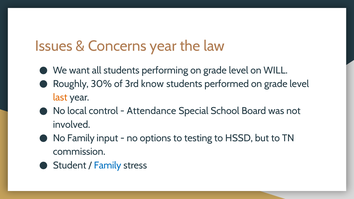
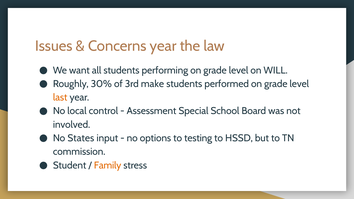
know: know -> make (152, 84)
Attendance: Attendance -> Assessment (152, 111)
No Family: Family -> States (81, 138)
Family colour: blue -> orange (108, 165)
